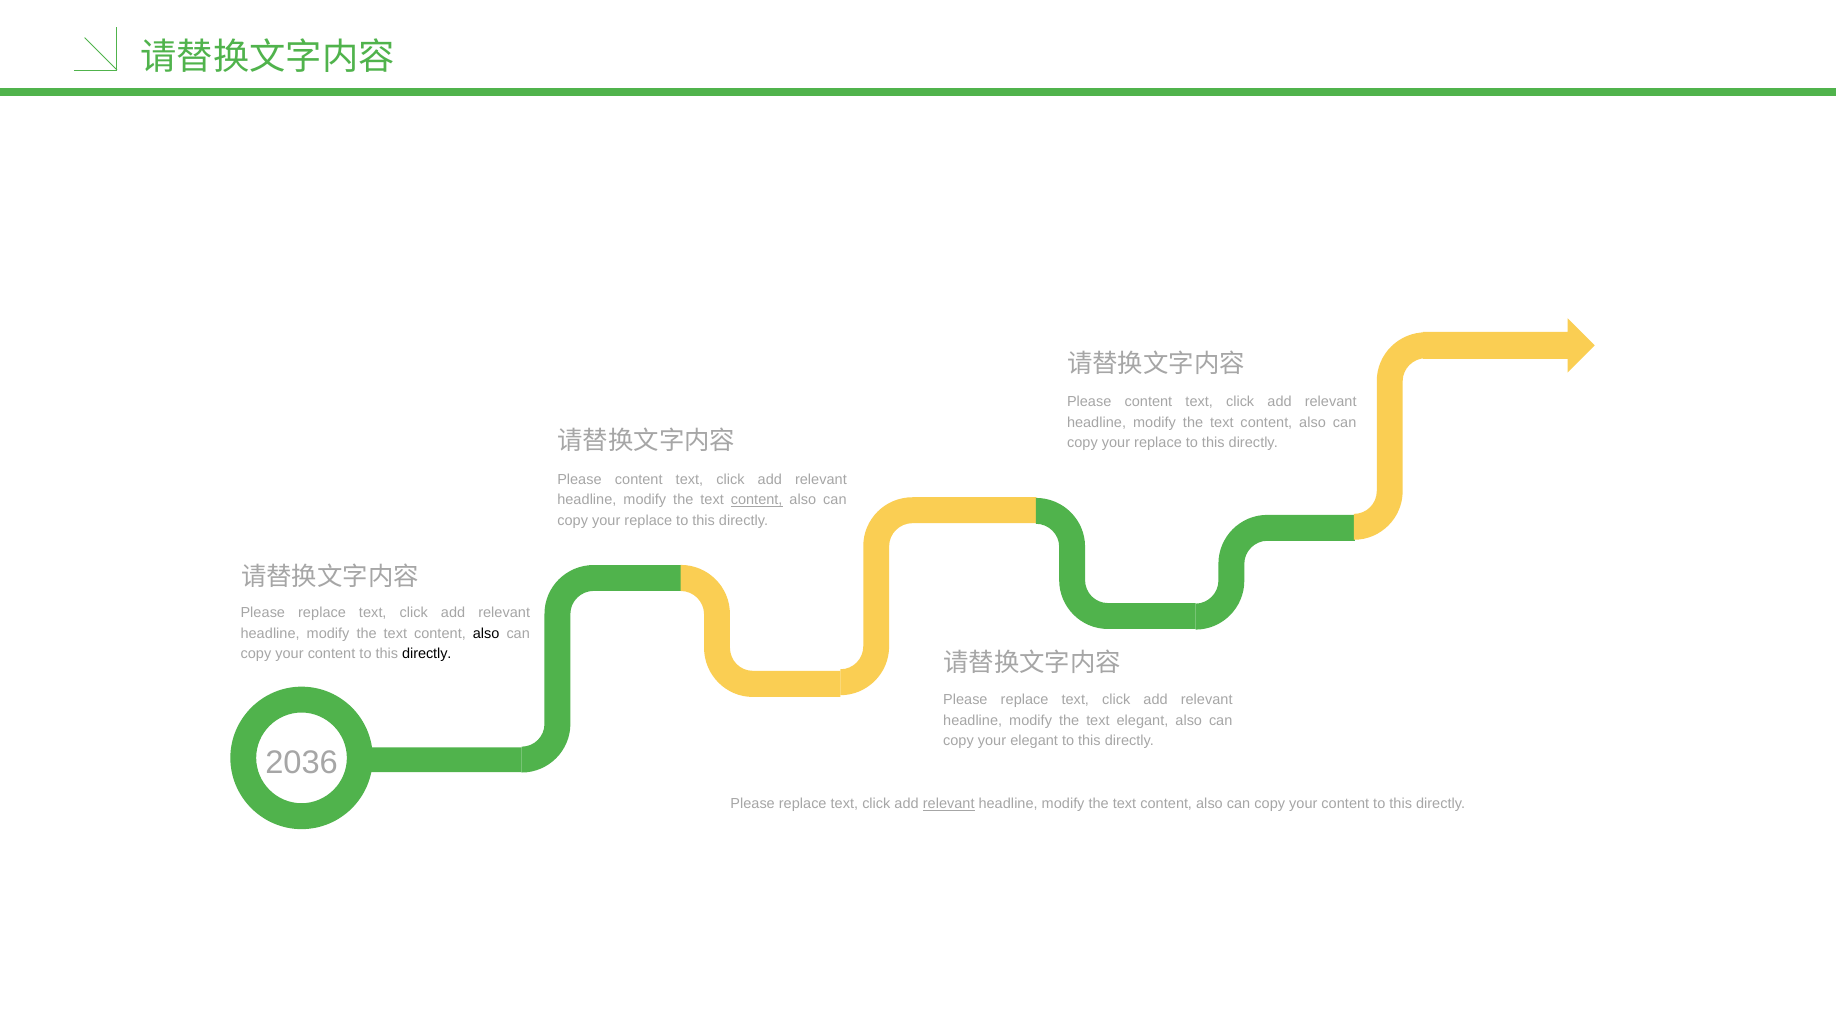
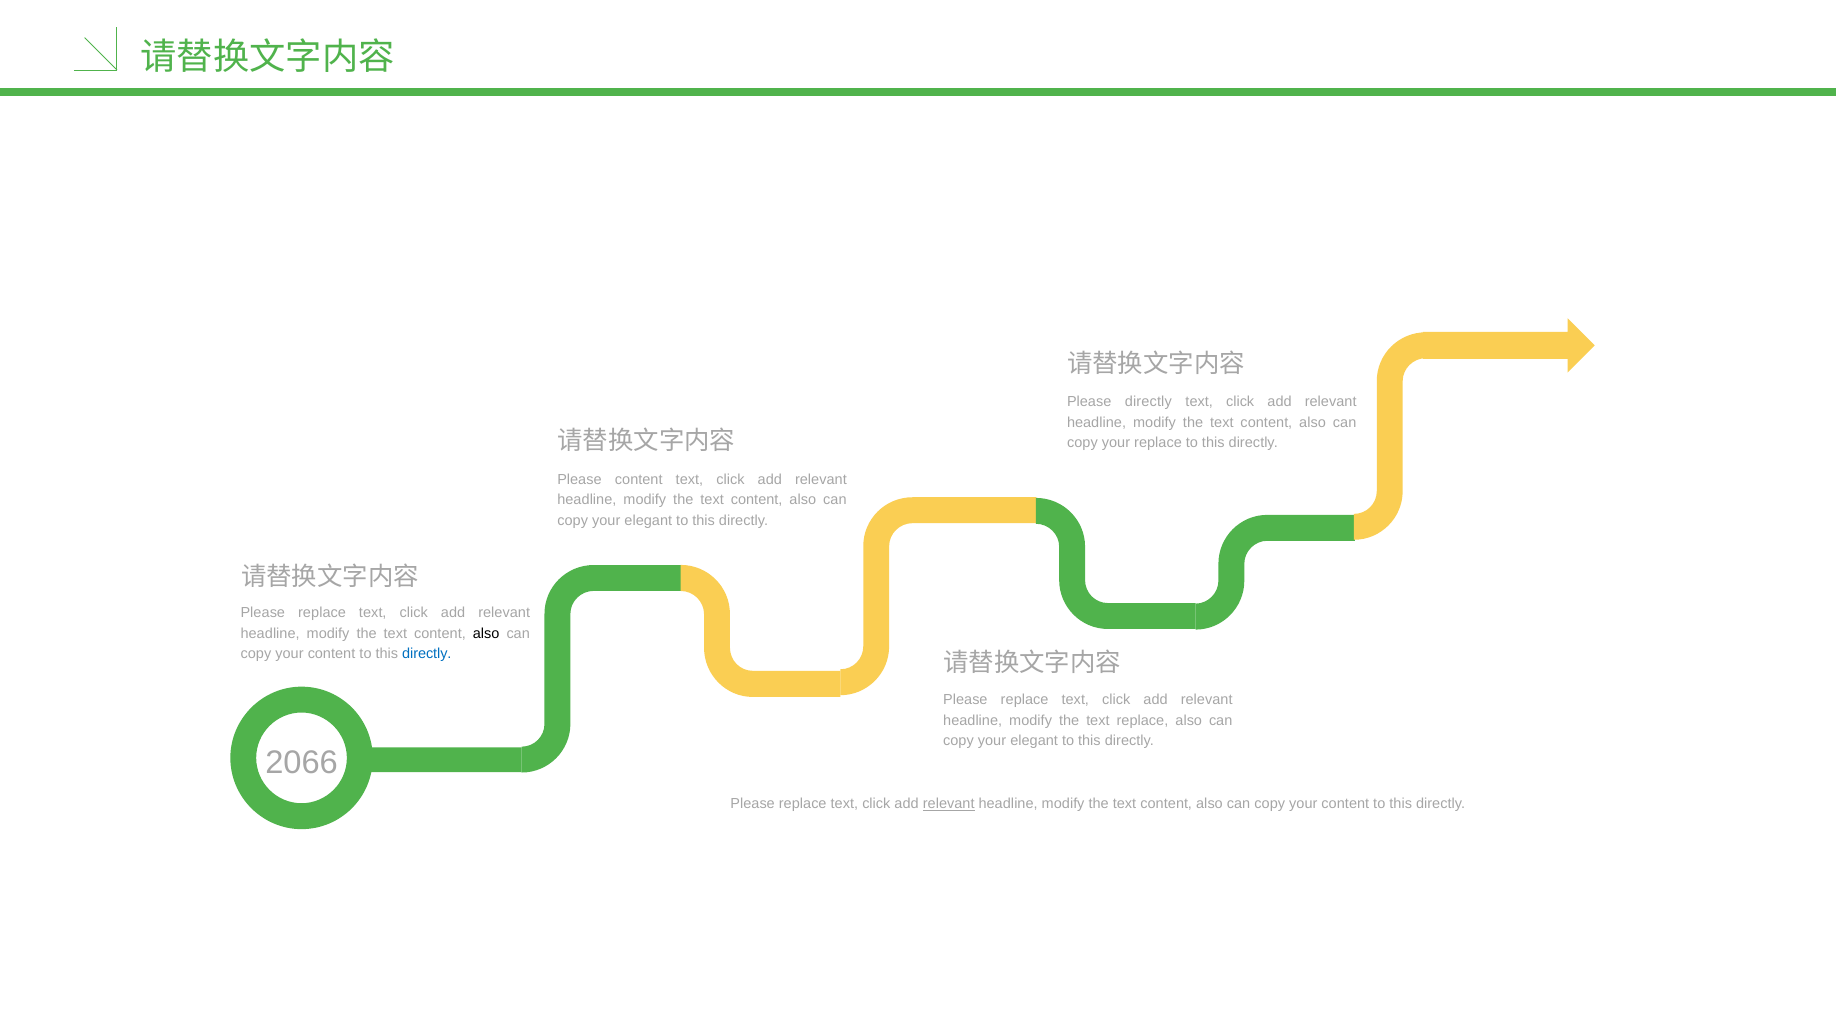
content: content -> directly (1148, 401)
content underline: present -> none (757, 500)
replace: replace -> elegant (648, 521)
directly colour: black -> blue (427, 654)
text elegant: elegant -> replace (1142, 720)
2036: 2036 -> 2066 (302, 763)
